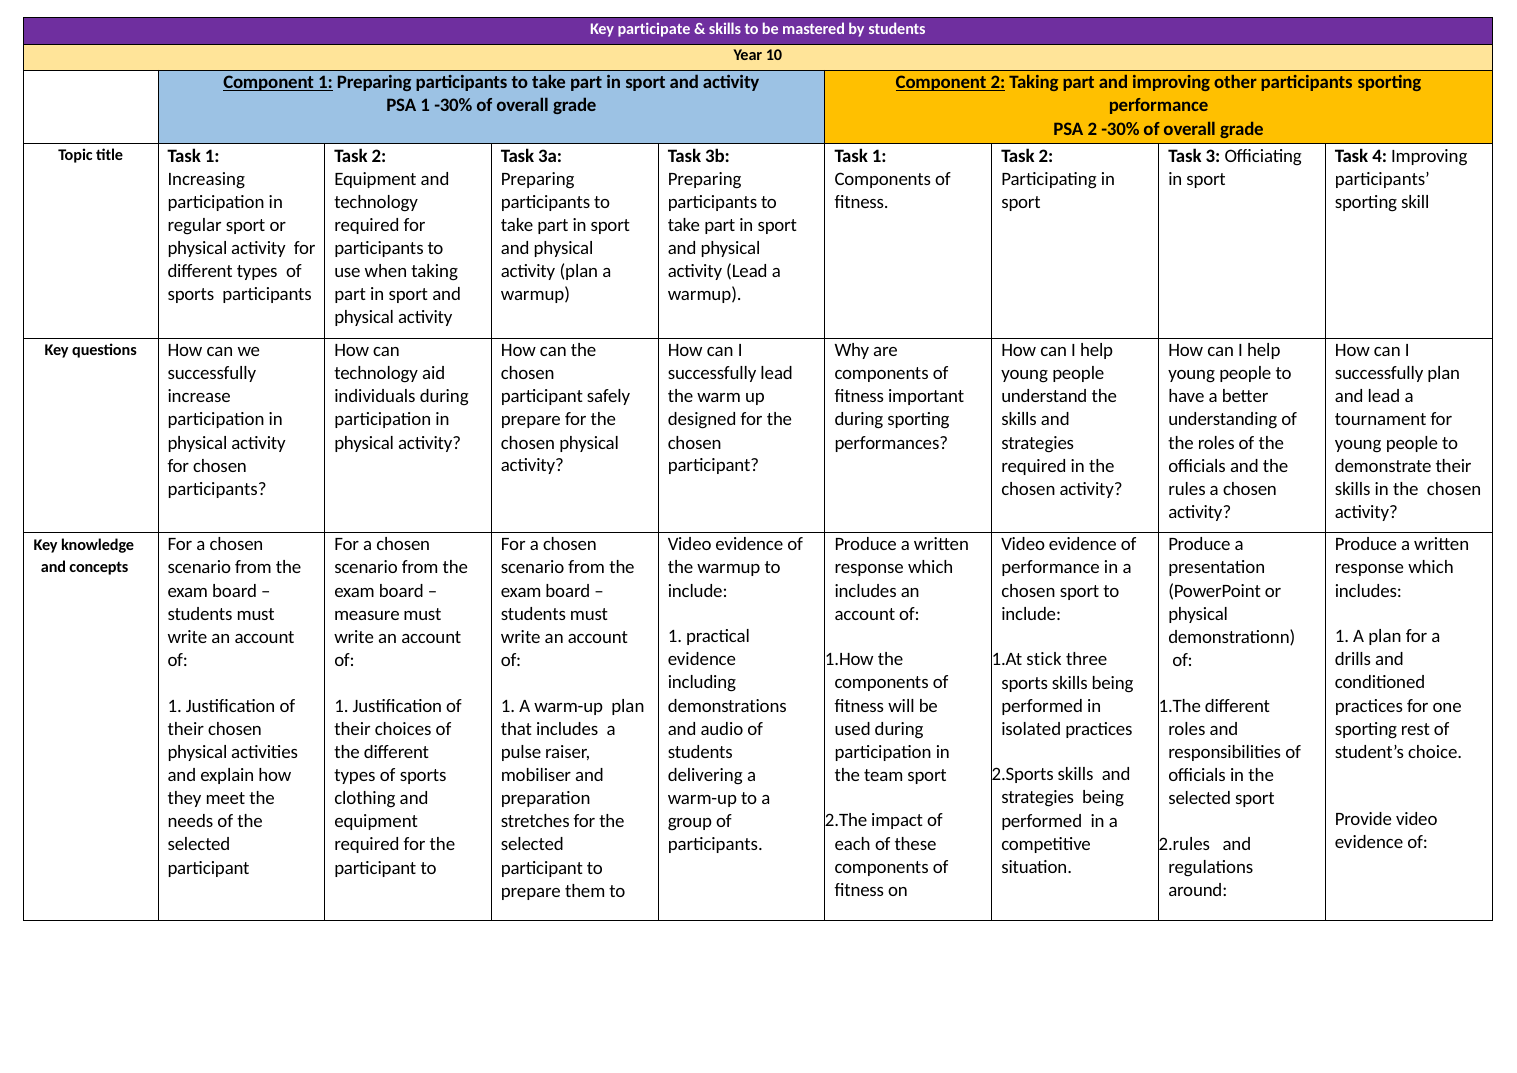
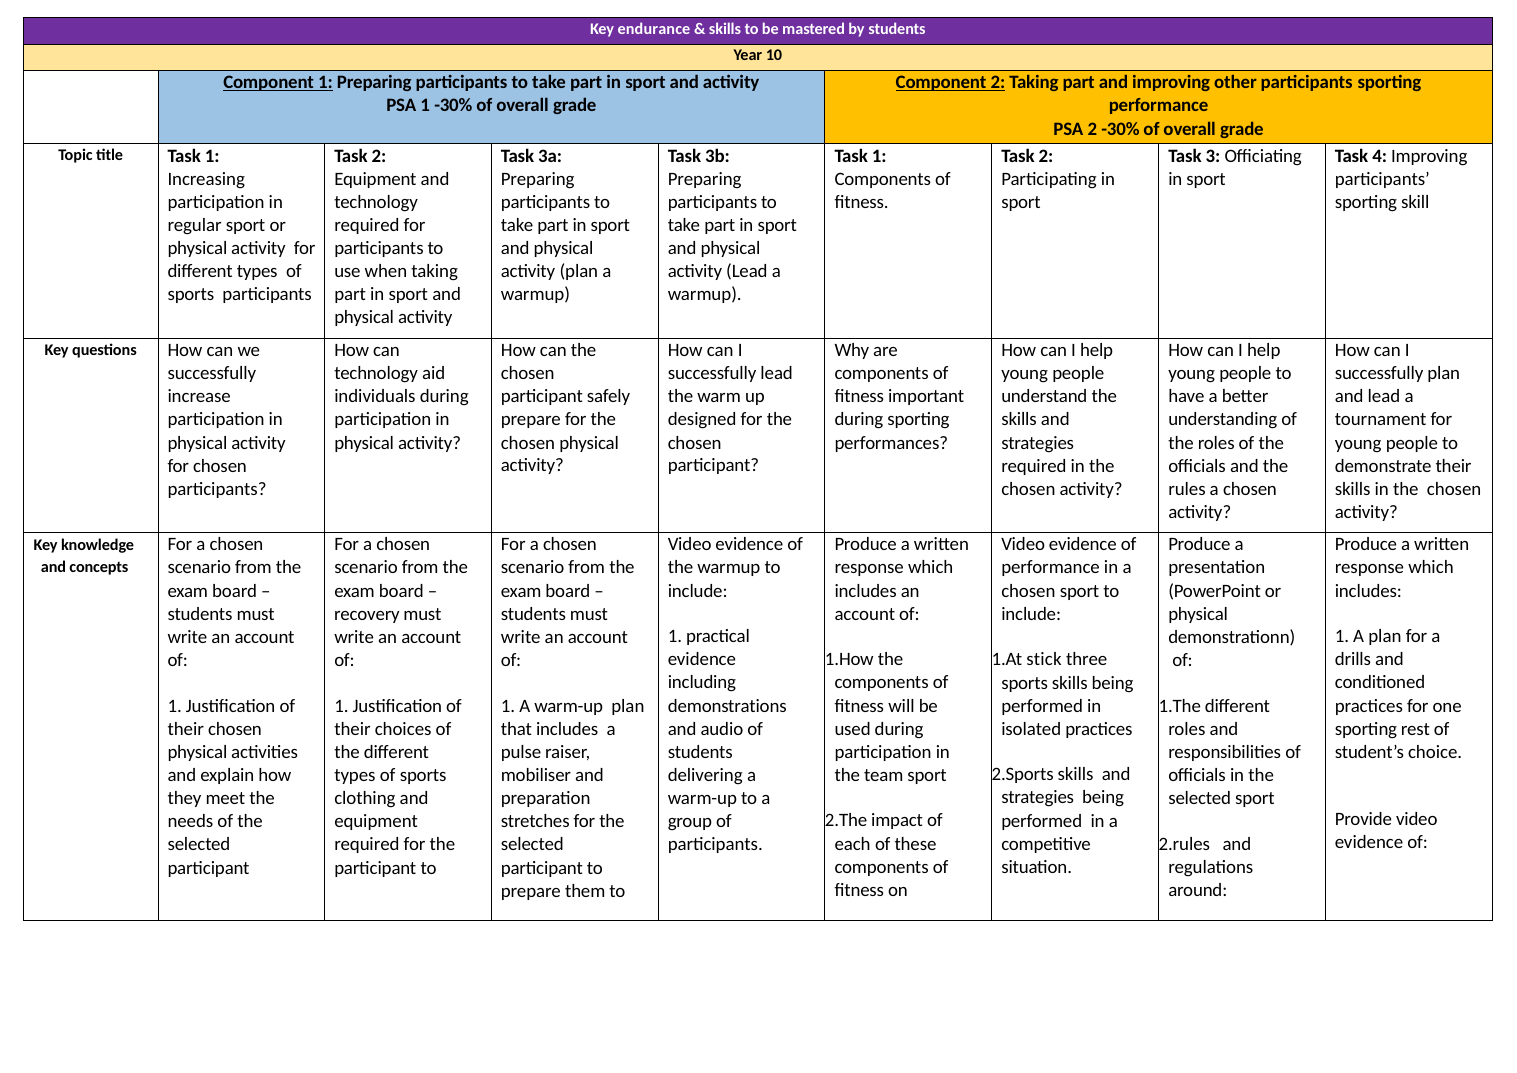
participate: participate -> endurance (654, 29)
measure: measure -> recovery (367, 614)
